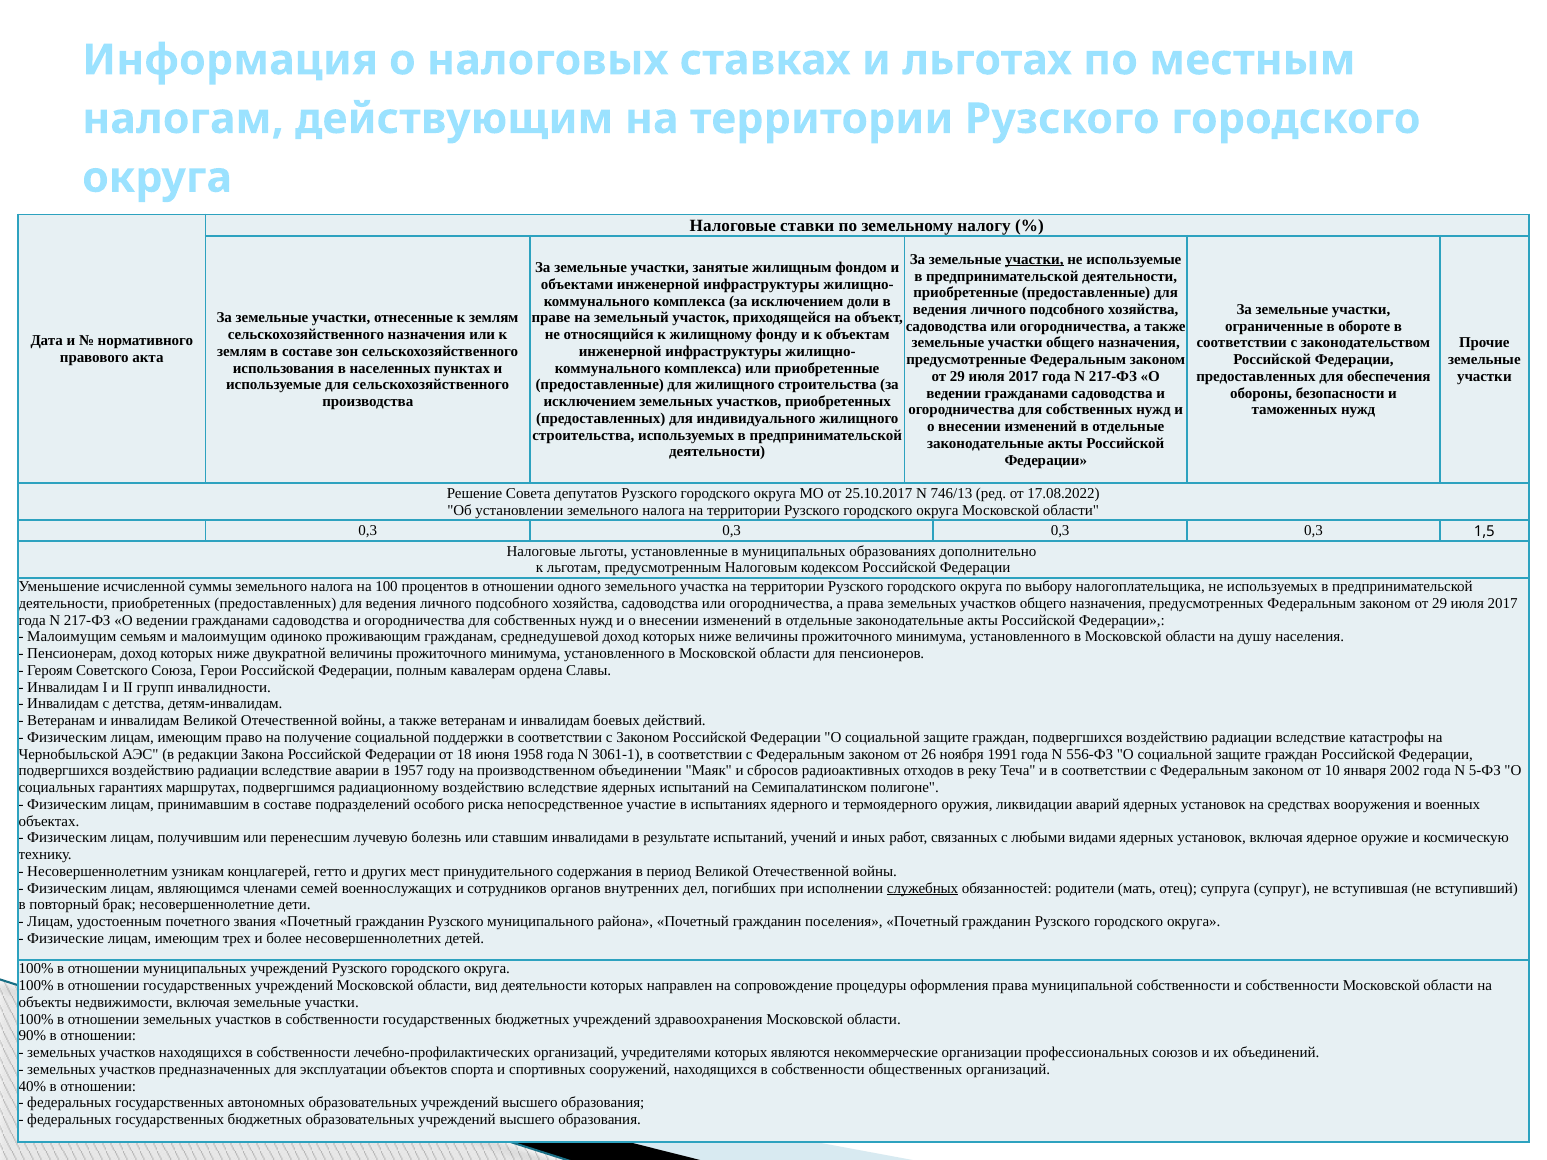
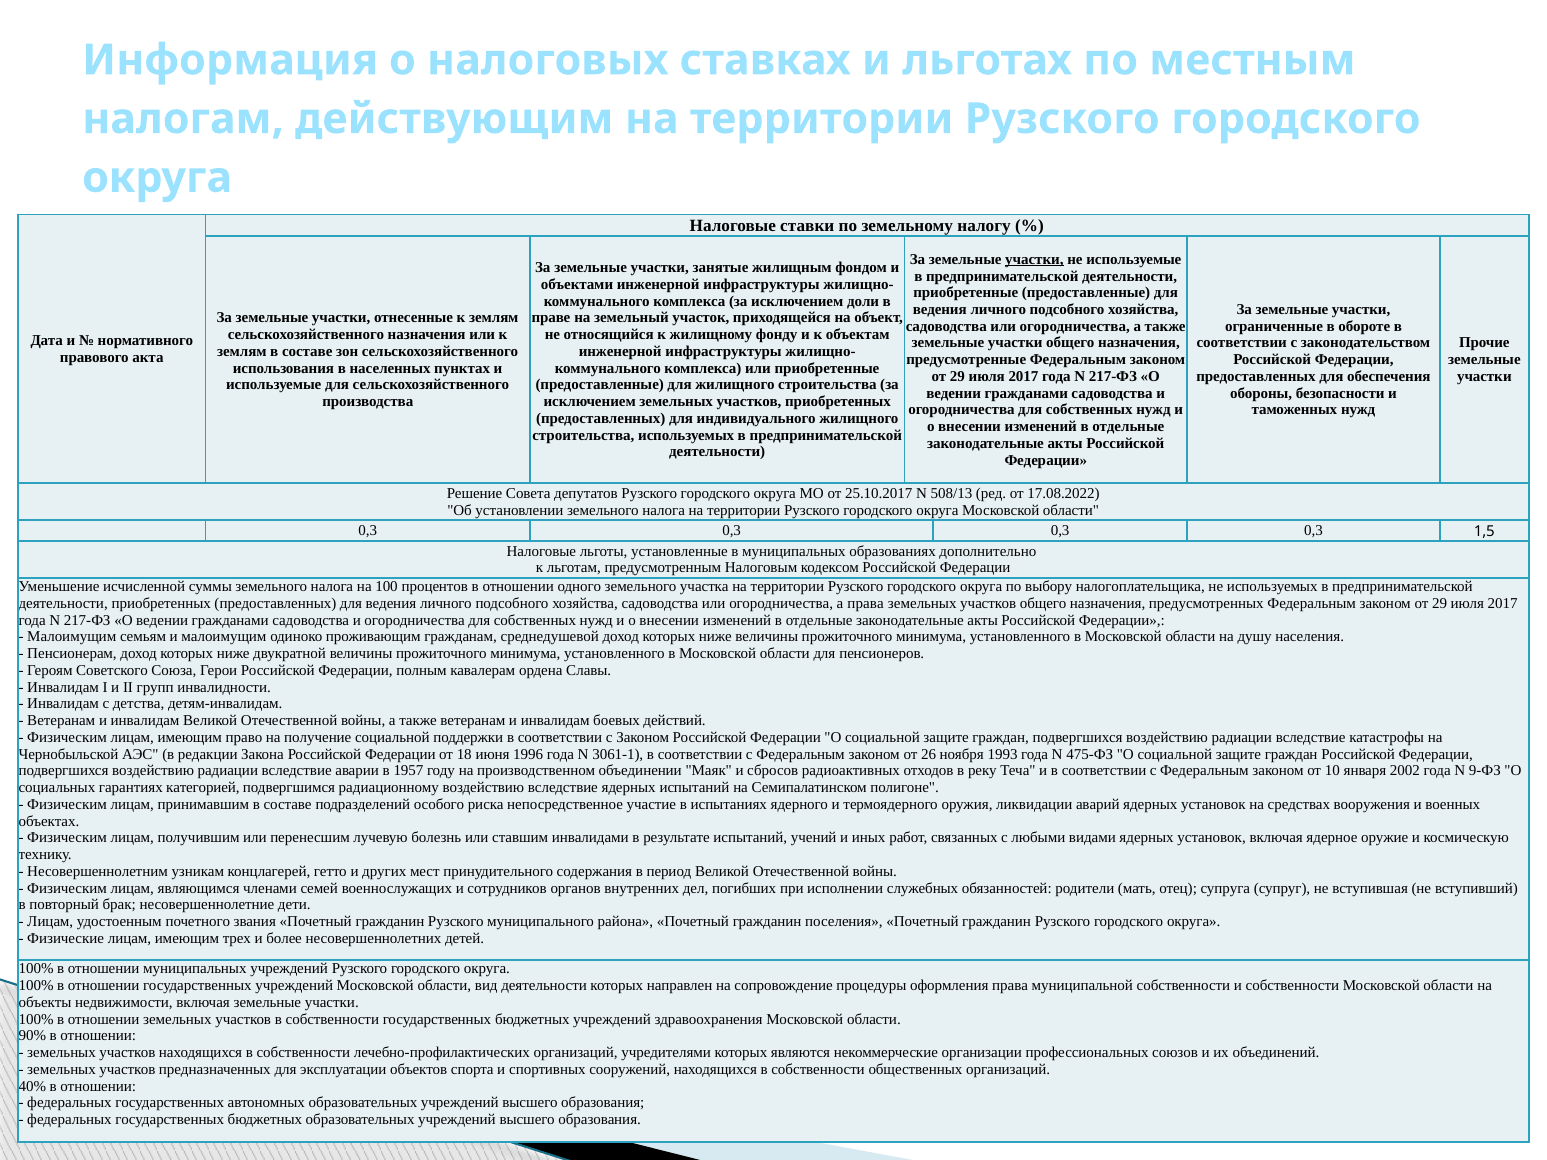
746/13: 746/13 -> 508/13 (951, 494)
1958: 1958 -> 1996 (528, 754)
1991: 1991 -> 1993 (1003, 754)
556-ФЗ: 556-ФЗ -> 475-ФЗ (1090, 754)
5-ФЗ: 5-ФЗ -> 9-ФЗ (1485, 771)
маршрутах: маршрутах -> категорией (203, 788)
служебных underline: present -> none (923, 888)
